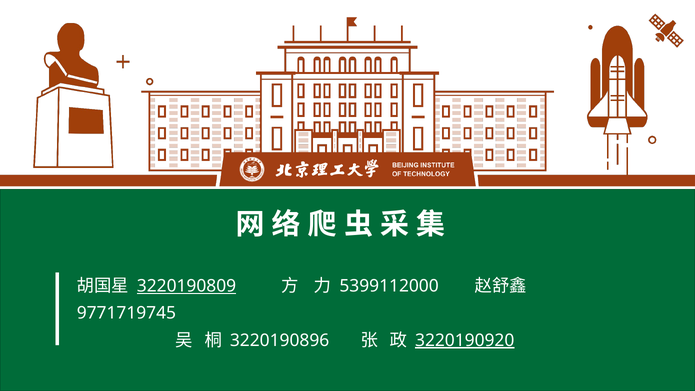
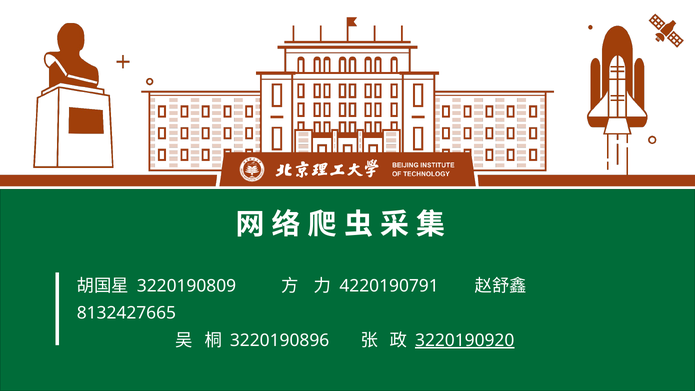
3220190809 underline: present -> none (186, 286)
5399112000: 5399112000 -> 4220190791 (389, 286)
9771719745: 9771719745 -> 8132427665 (126, 313)
